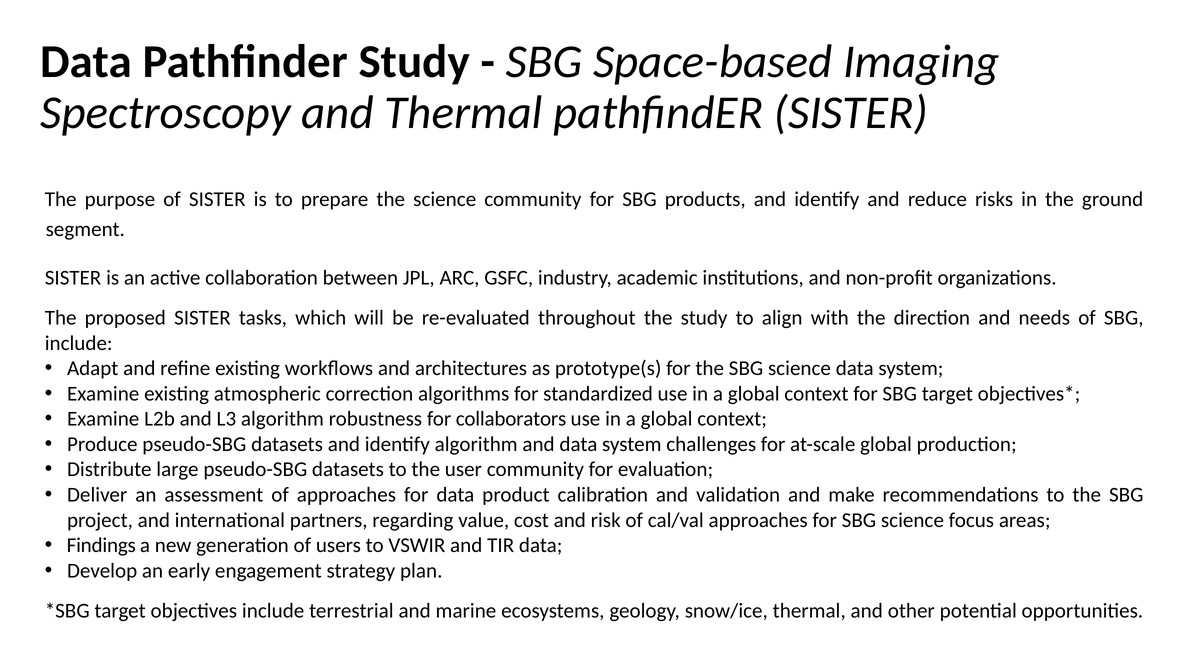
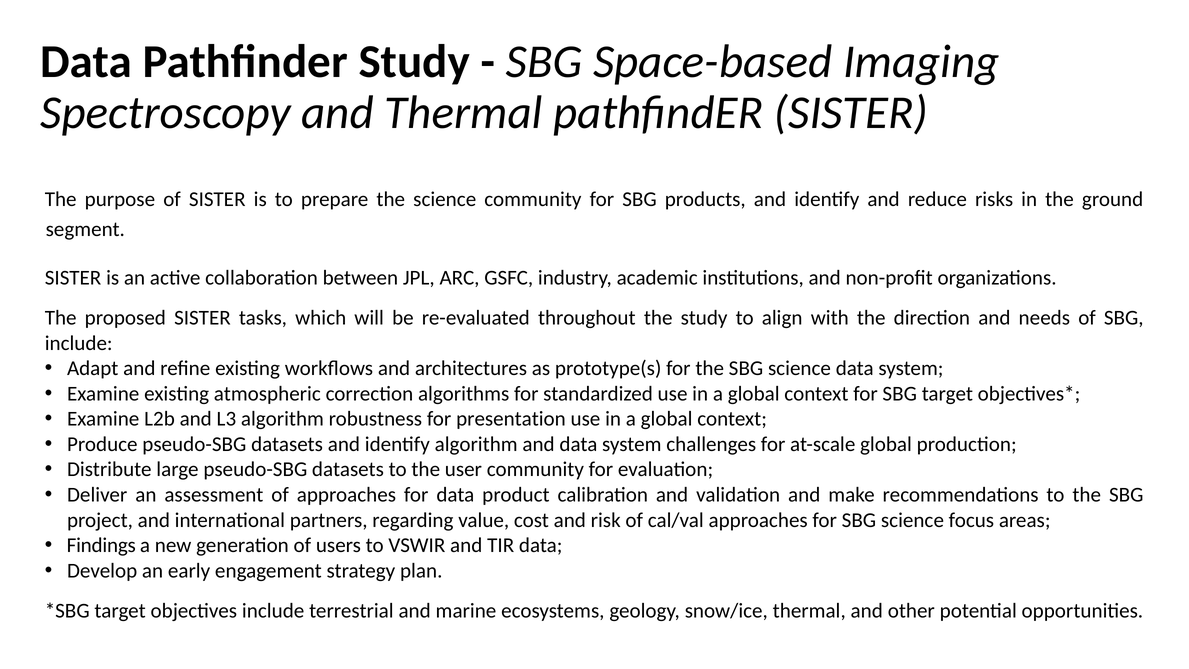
collaborators: collaborators -> presentation (511, 419)
